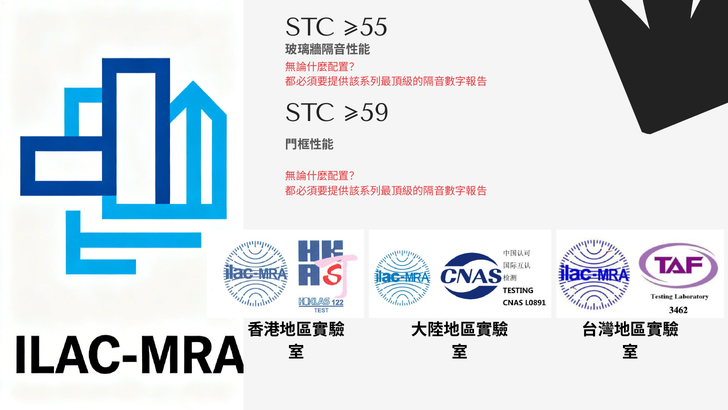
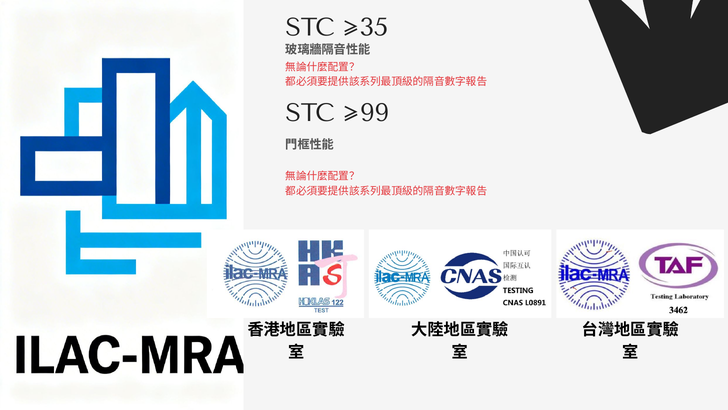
≥55: ≥55 -> ≥35 (365, 27)
≥59: ≥59 -> ≥99 (366, 113)
